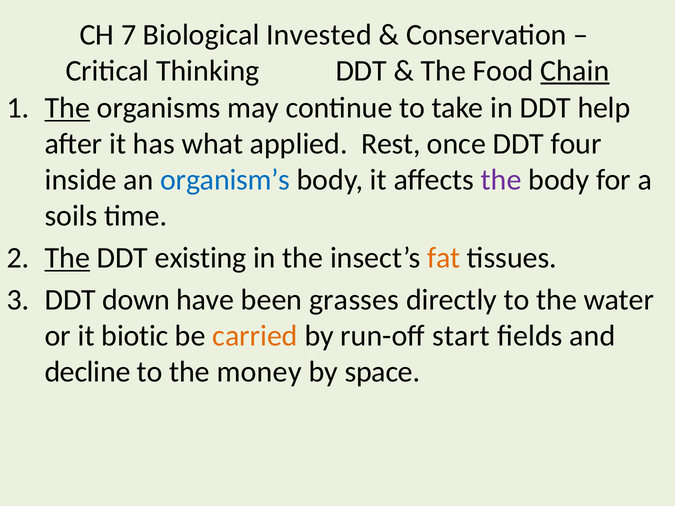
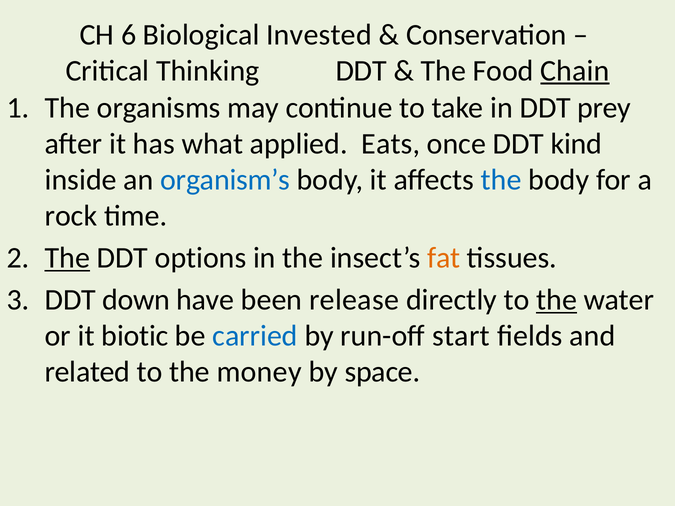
7: 7 -> 6 (129, 35)
The underline: present -> none (67, 108)
help: help -> prey (604, 108)
Rest: Rest -> Eats (391, 144)
four: four -> kind (576, 144)
the colour: purple -> blue (501, 180)
soils: soils -> rock (71, 216)
existing: existing -> options (201, 258)
grasses: grasses -> release (354, 300)
the underline: none -> present (557, 300)
carried colour: orange -> blue (255, 336)
decline: decline -> related (87, 372)
